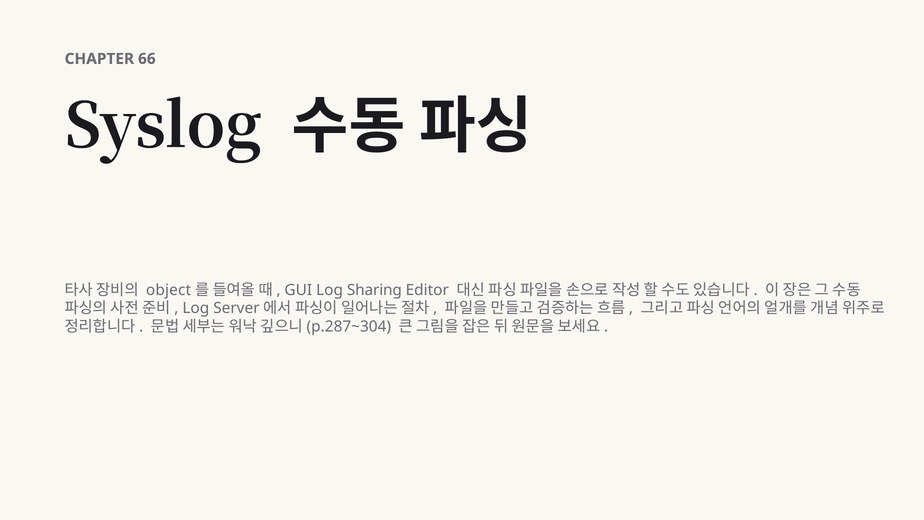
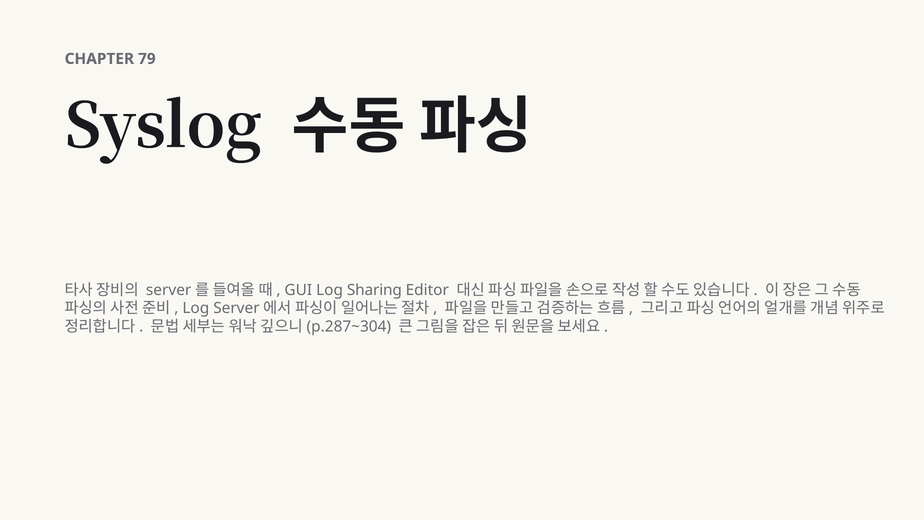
66: 66 -> 79 (147, 59)
object: object -> server (169, 290)
